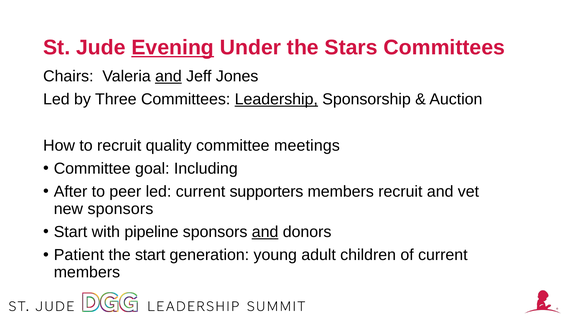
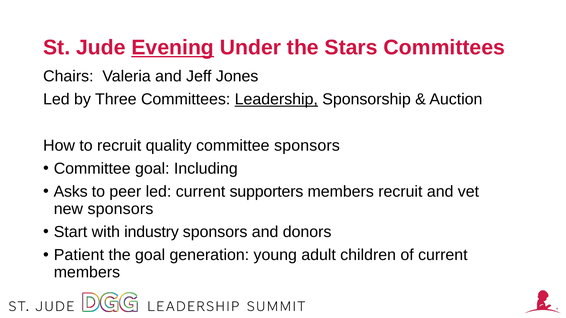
and underline: present -> none (168, 76)
committee meetings: meetings -> sponsors (307, 146)
After: After -> Asks (71, 192)
pipeline: pipeline -> industry (152, 232)
and underline: present -> none (265, 232)
the start: start -> goal (150, 255)
